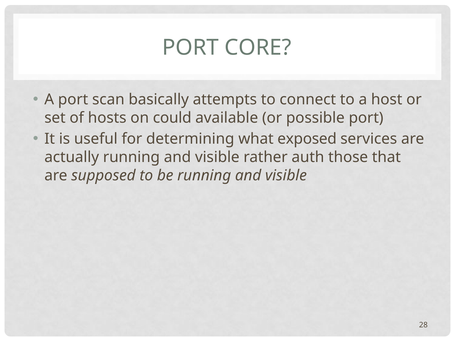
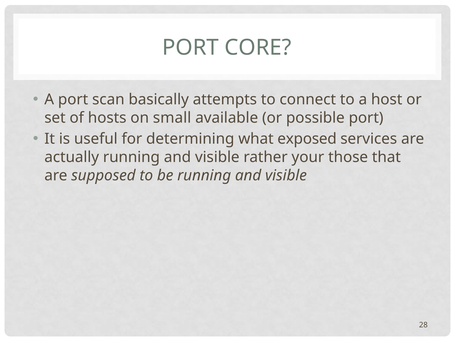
could: could -> small (172, 118)
auth: auth -> your (308, 157)
